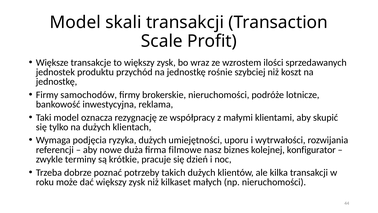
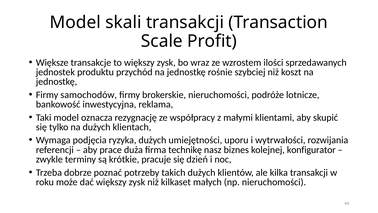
nowe: nowe -> prace (111, 150)
filmowe: filmowe -> technikę (185, 150)
